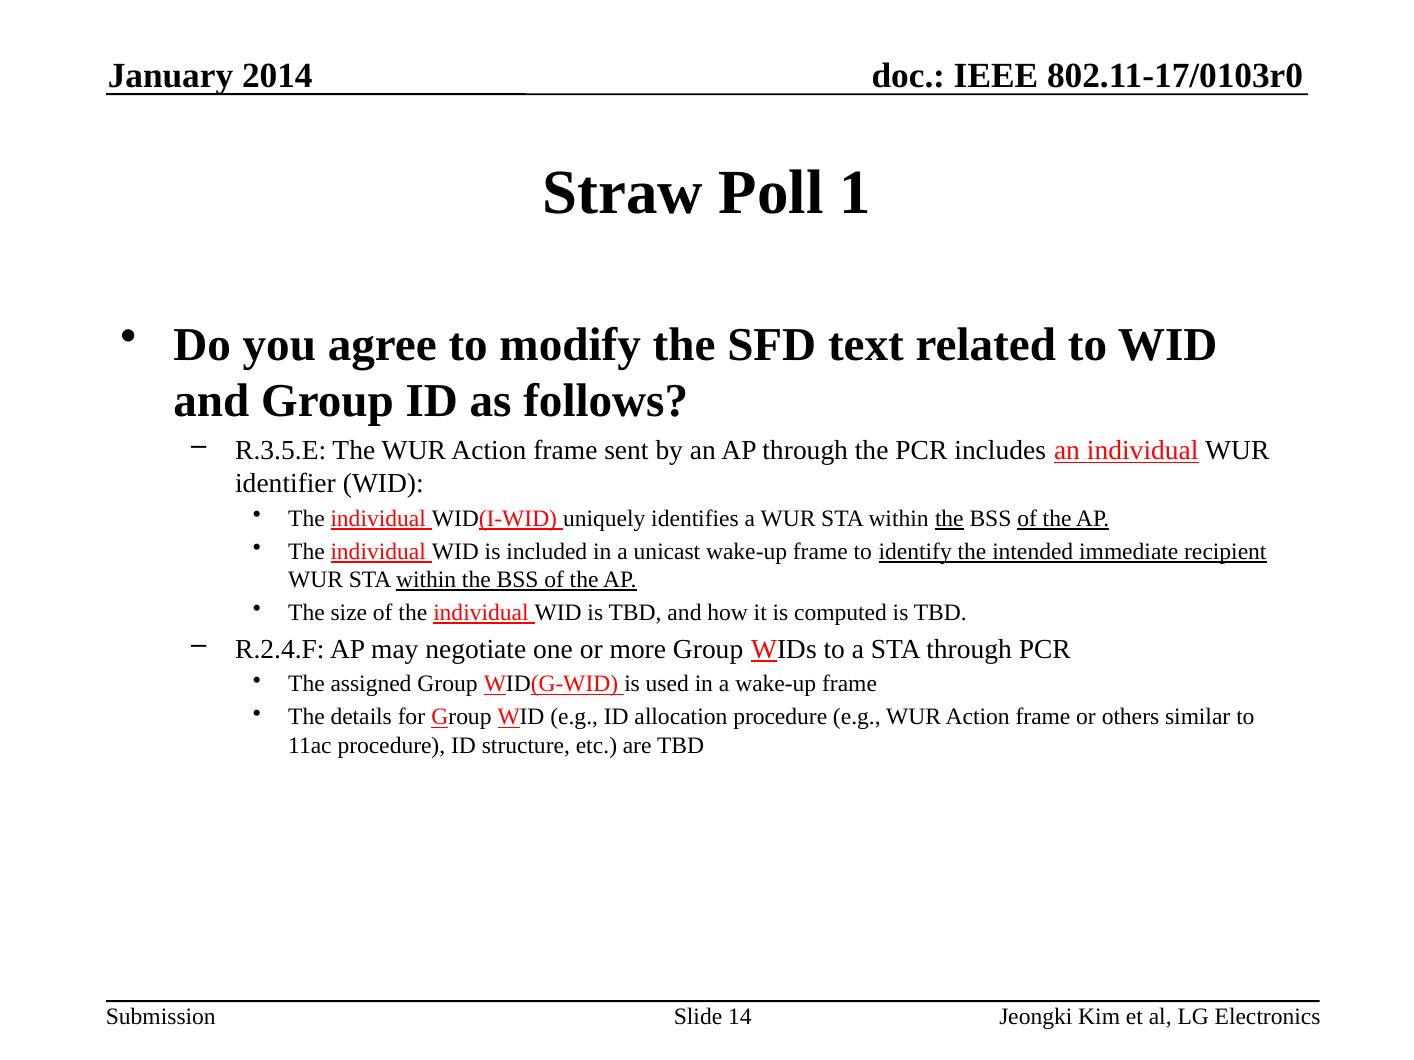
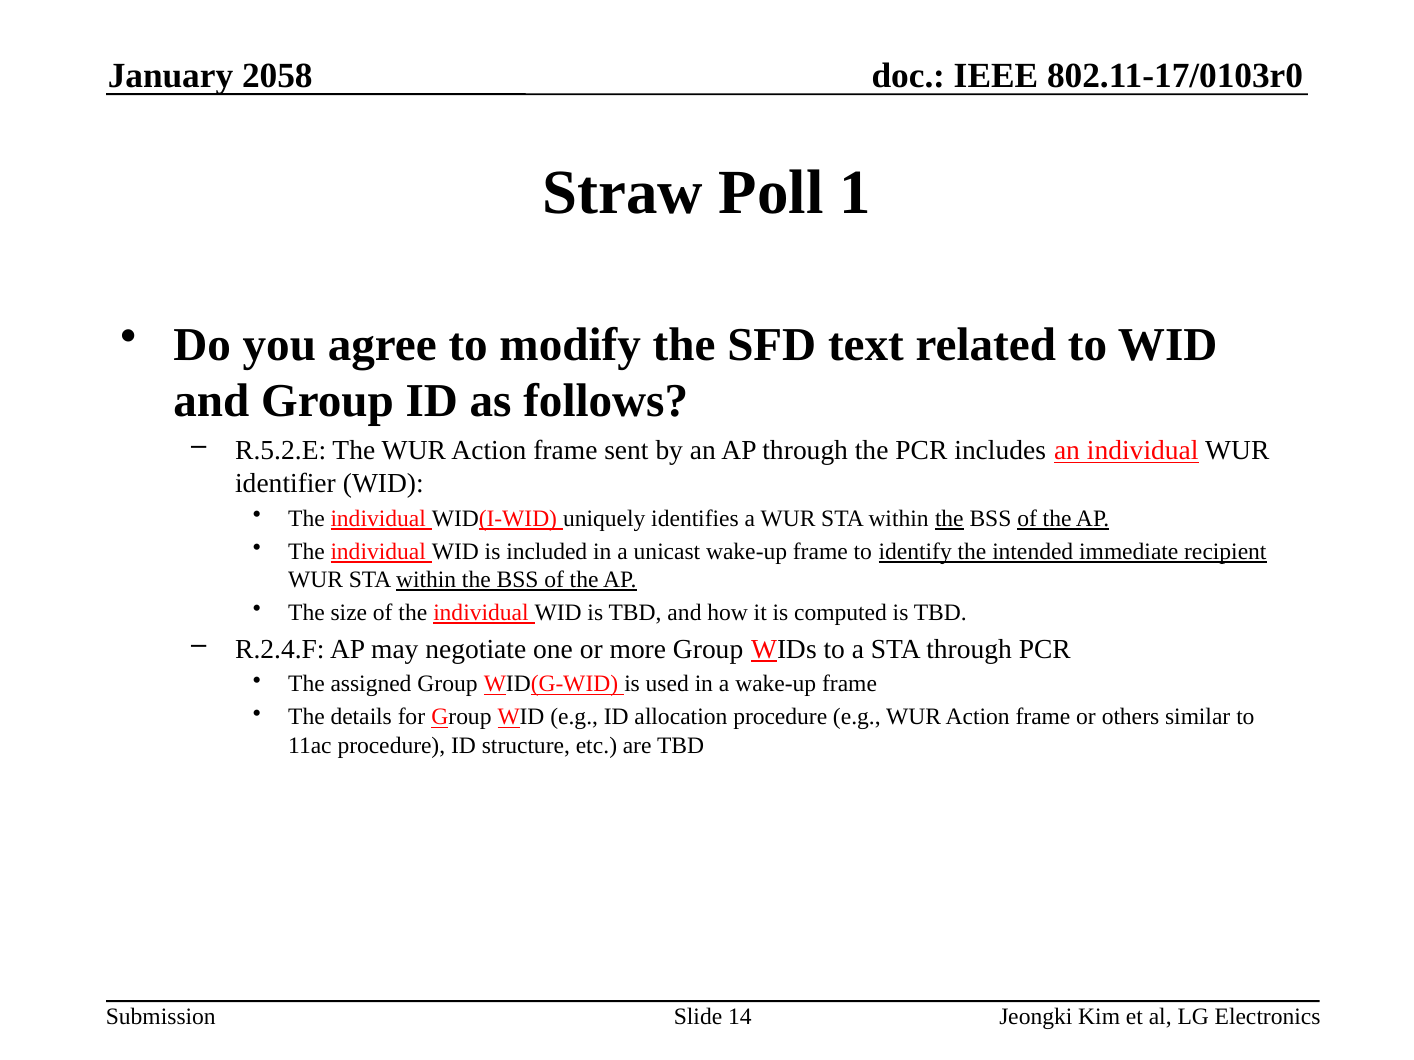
2014: 2014 -> 2058 (277, 75)
R.3.5.E: R.3.5.E -> R.5.2.E (281, 451)
